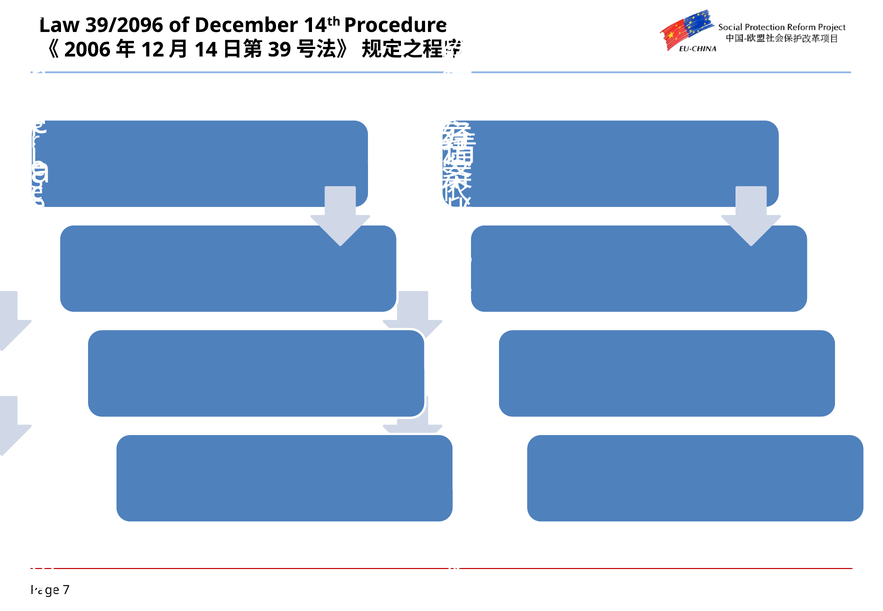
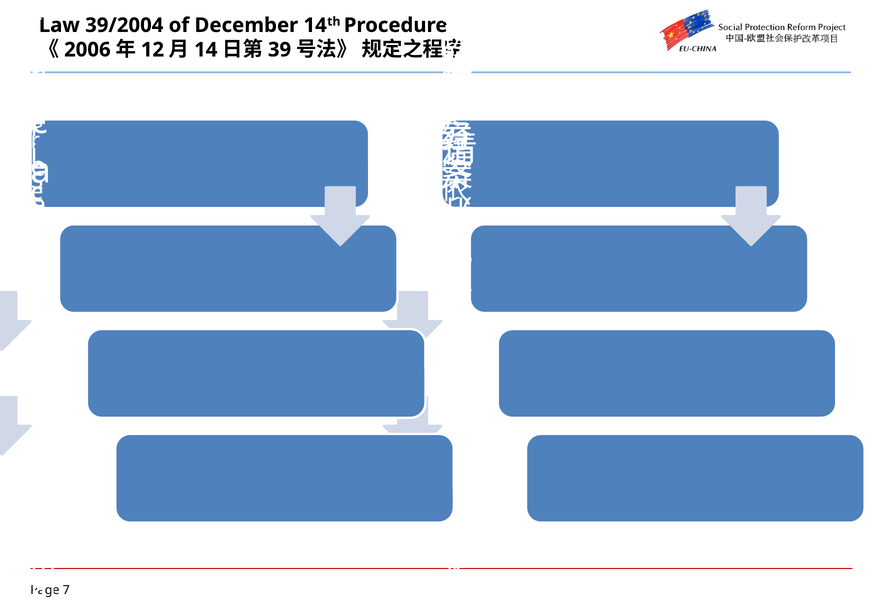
39/2096: 39/2096 -> 39/2004 (124, 25)
